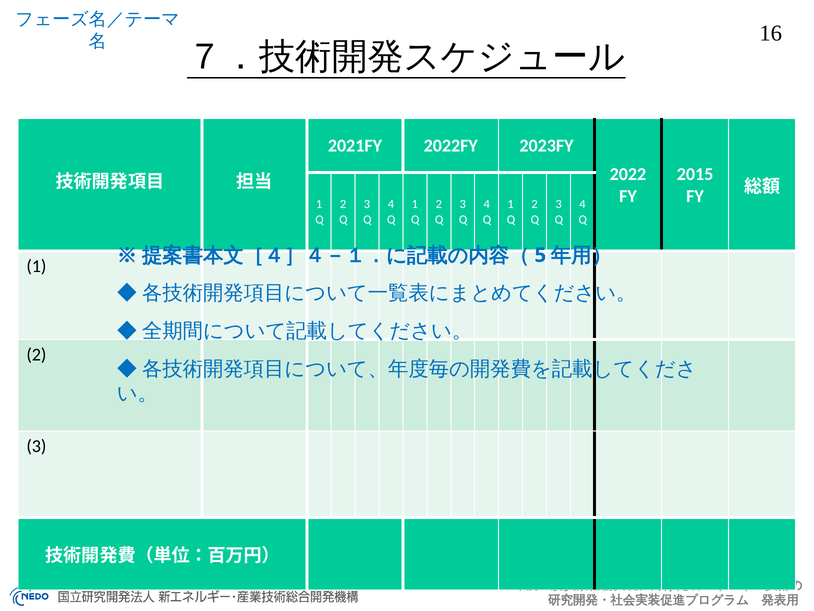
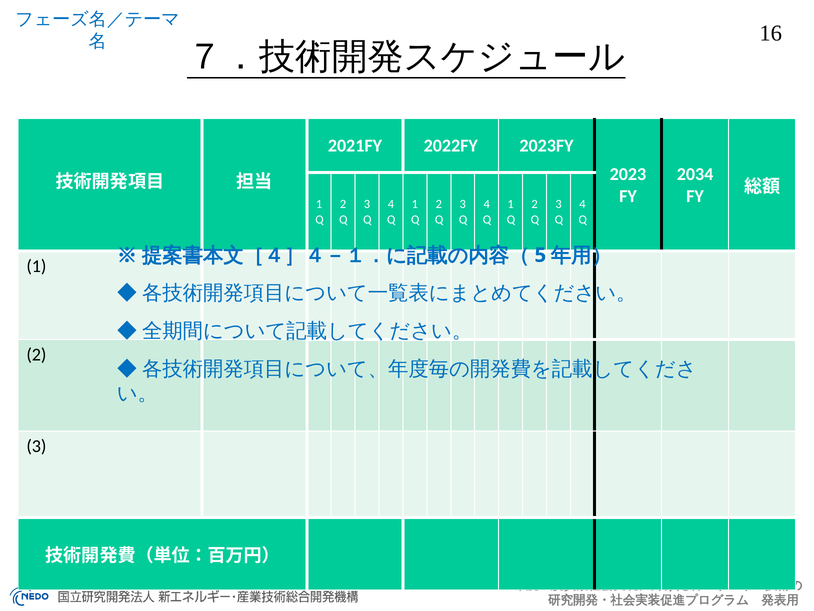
2022: 2022 -> 2023 (628, 174)
2015: 2015 -> 2034 (695, 174)
